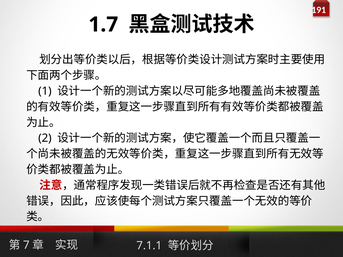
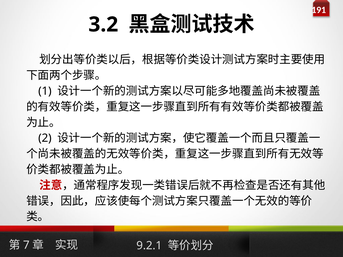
1.7: 1.7 -> 3.2 (103, 25)
7.1.1: 7.1.1 -> 9.2.1 (149, 246)
